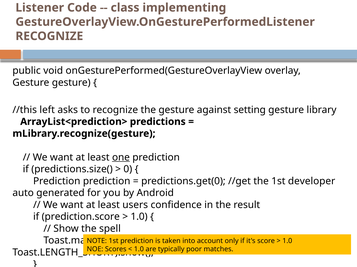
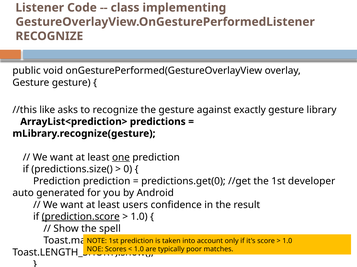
left: left -> like (47, 110)
setting: setting -> exactly (250, 110)
prediction.score underline: none -> present (81, 217)
